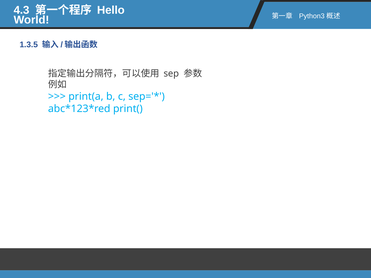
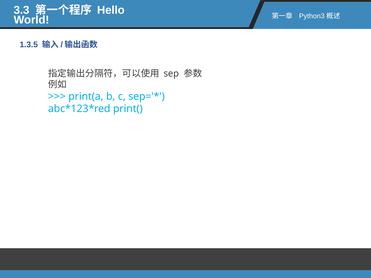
4.3: 4.3 -> 3.3 (21, 10)
